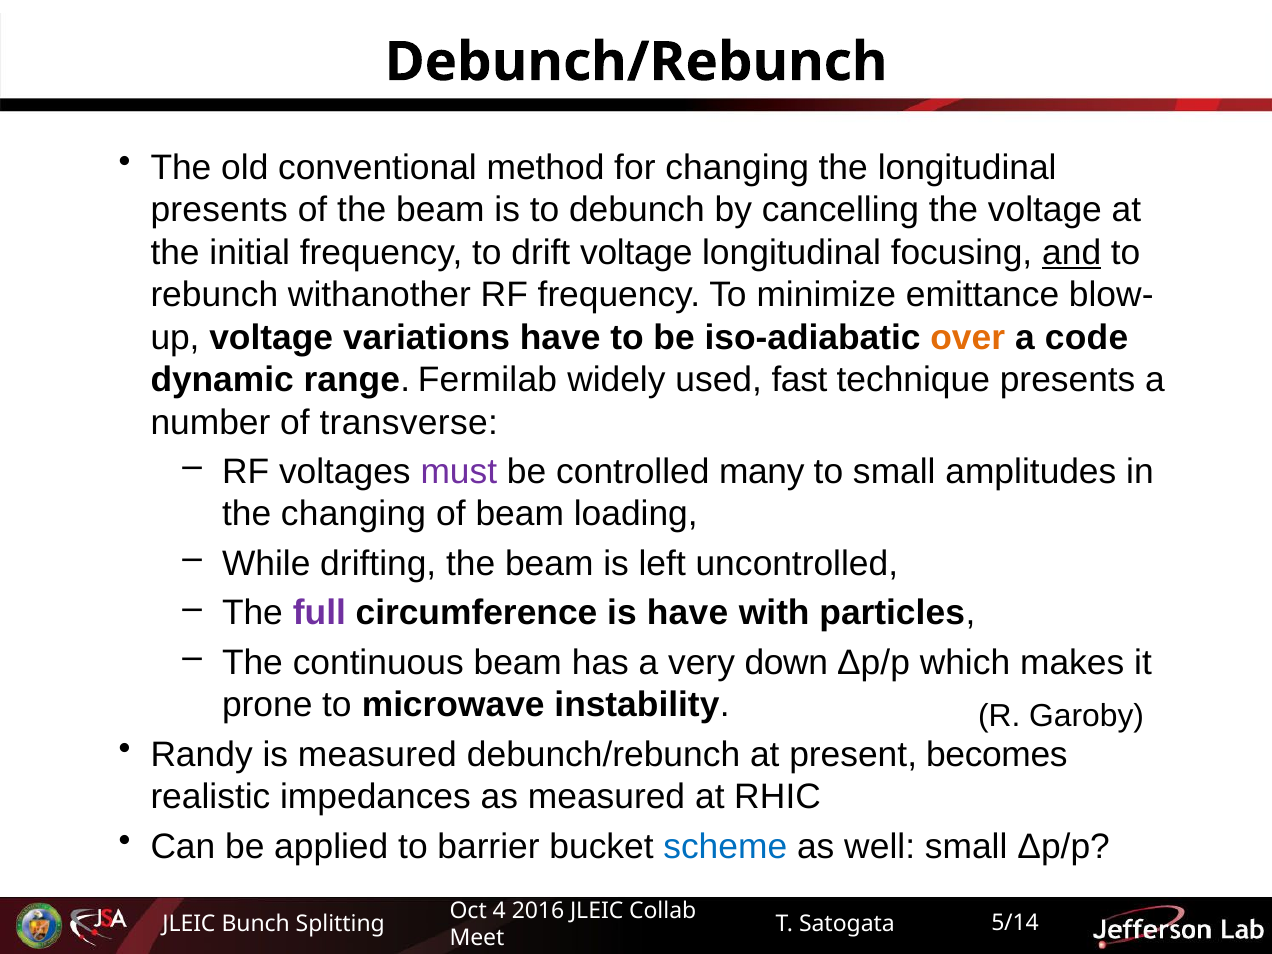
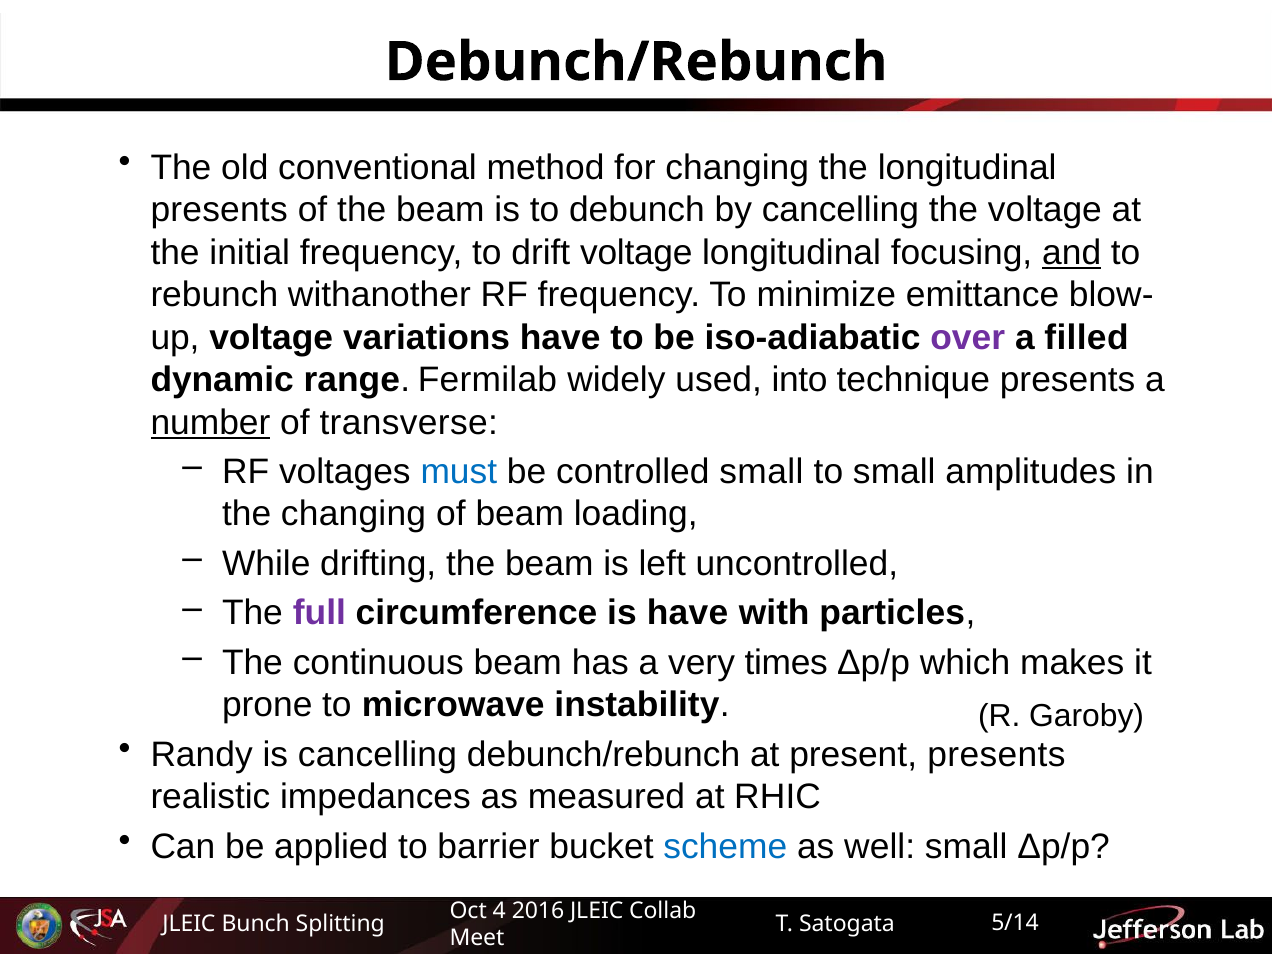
over colour: orange -> purple (968, 338)
code: code -> filled (1087, 338)
fast: fast -> into (799, 380)
number underline: none -> present (210, 422)
must colour: purple -> blue (459, 472)
controlled many: many -> small (761, 472)
down: down -> times (786, 663)
is measured: measured -> cancelling (377, 755)
present becomes: becomes -> presents (996, 755)
